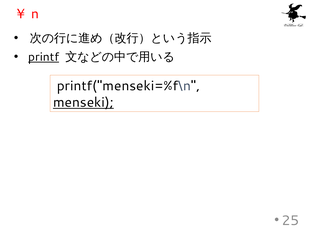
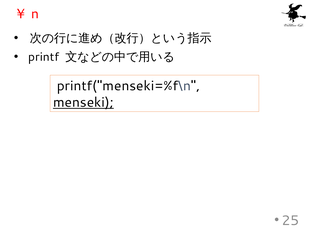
printf underline: present -> none (44, 57)
